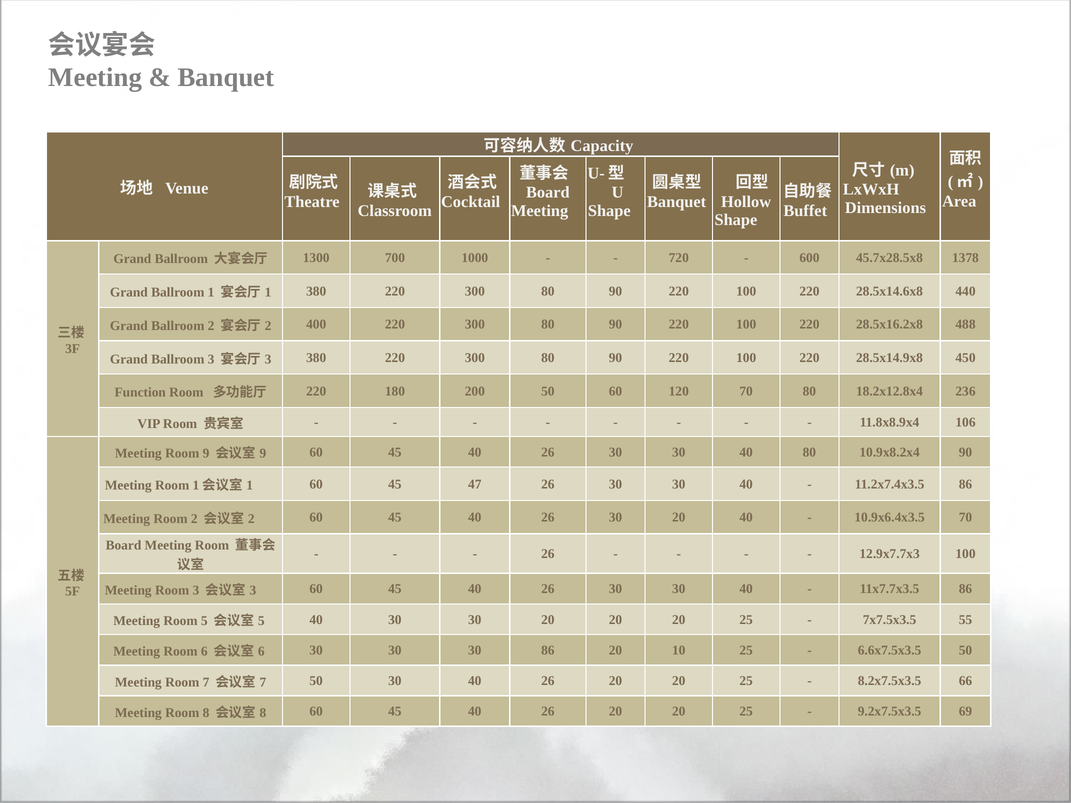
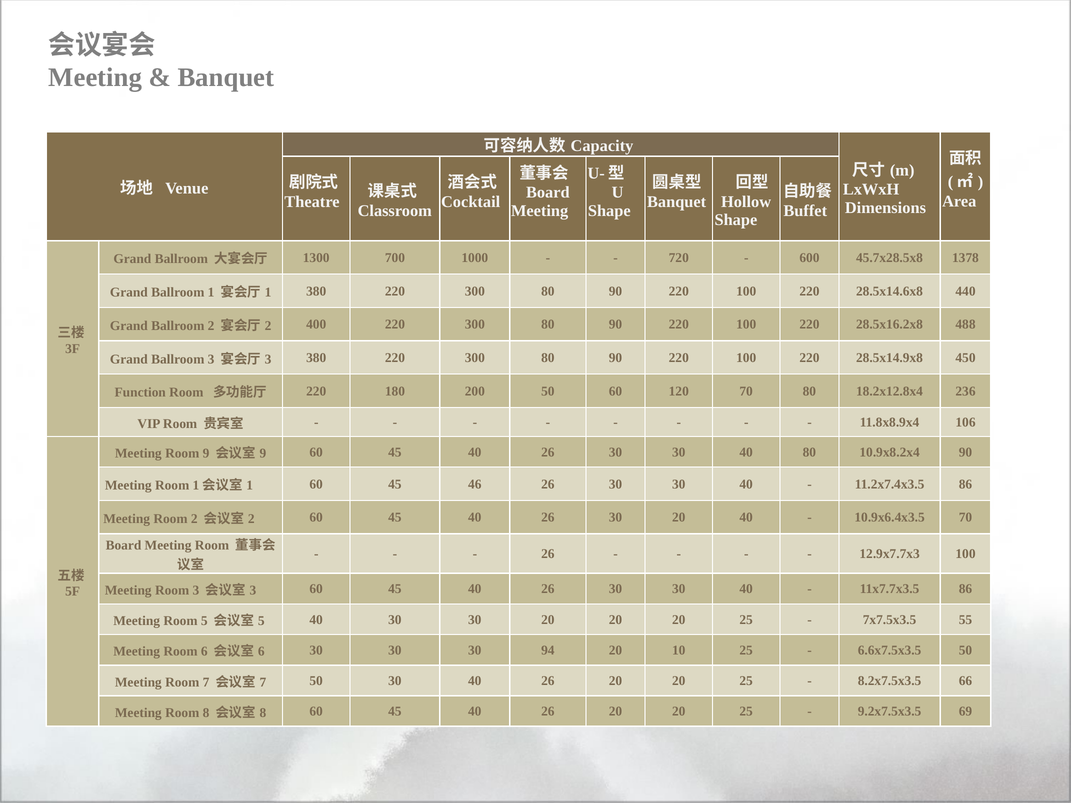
47: 47 -> 46 (475, 484)
30 86: 86 -> 94 (548, 650)
